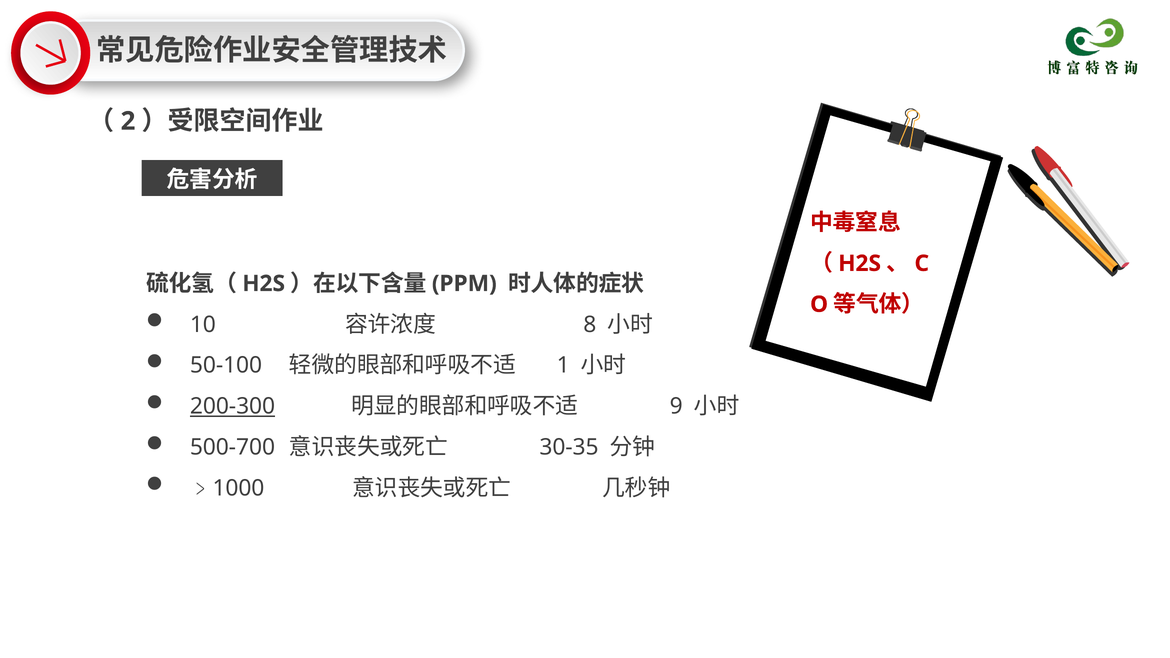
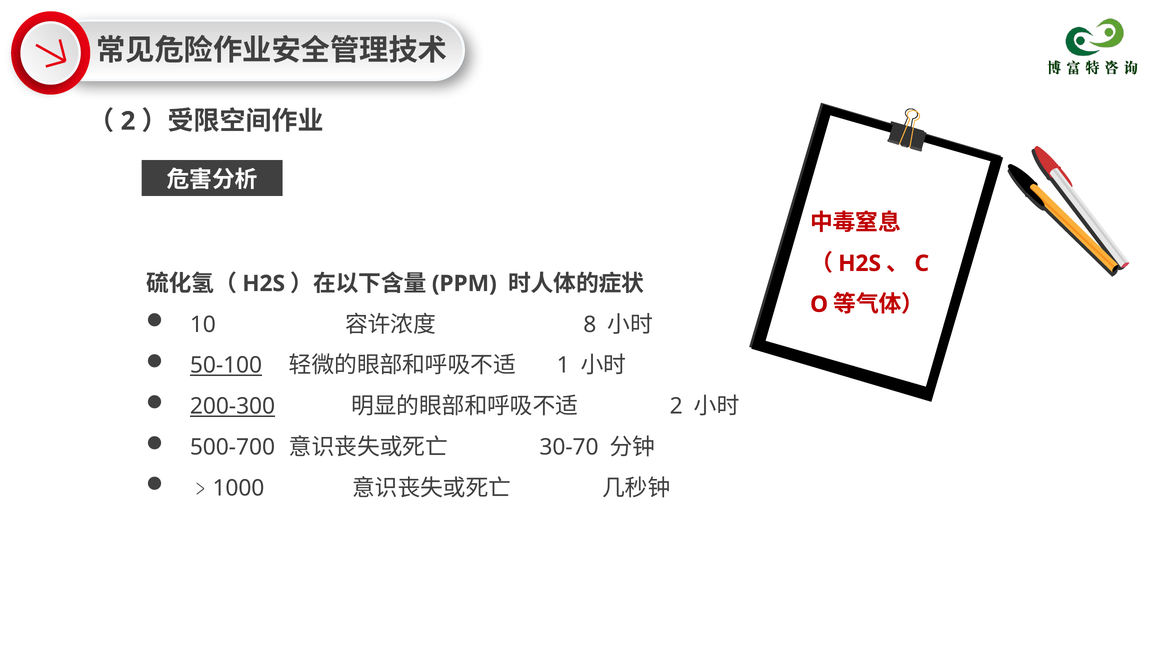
50-100 underline: none -> present (226, 366)
9: 9 -> 2 (676, 406)
30-35: 30-35 -> 30-70 (569, 447)
